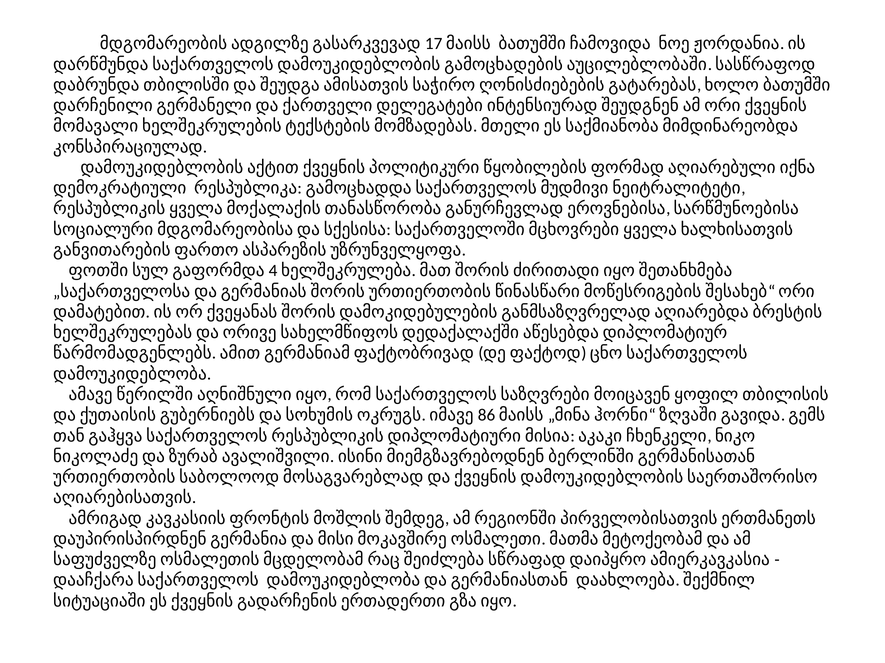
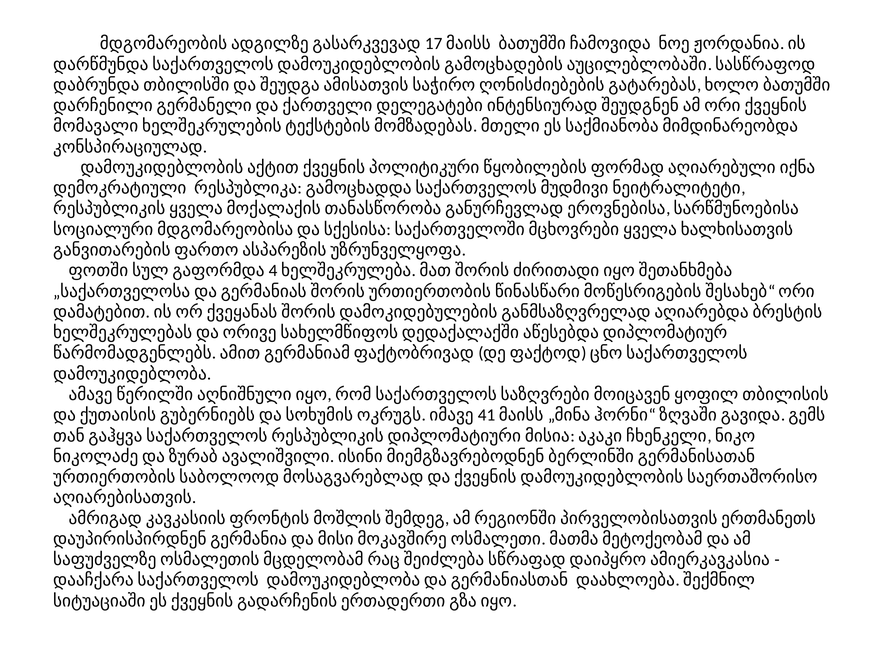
86: 86 -> 41 (487, 416)
